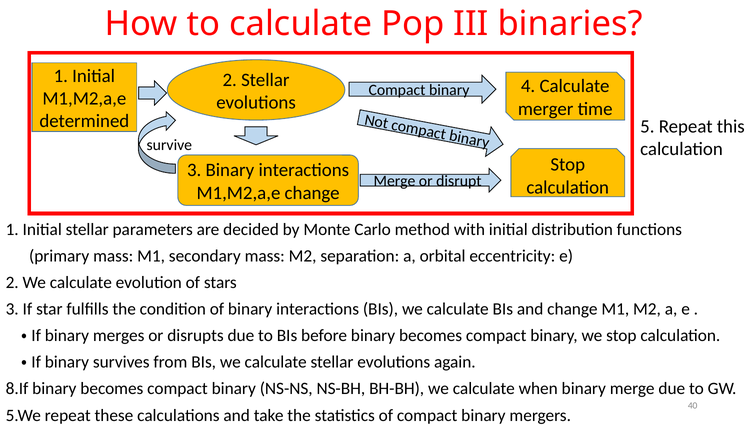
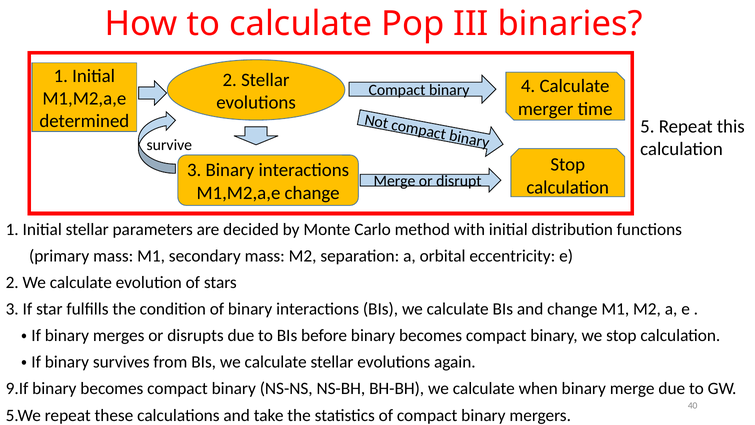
8.If: 8.If -> 9.If (17, 388)
